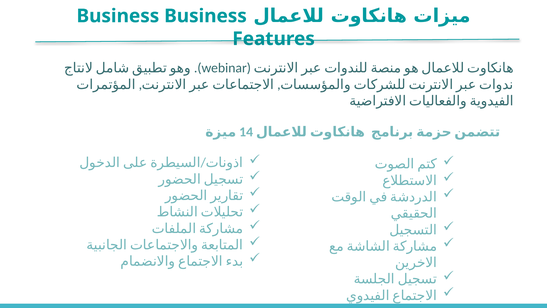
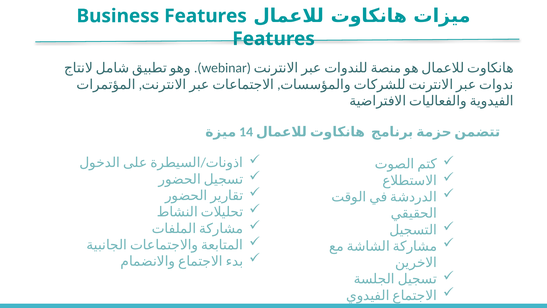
Business Business: Business -> Features (206, 16)
